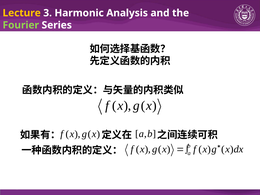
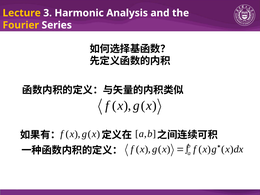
Fourier colour: light green -> yellow (21, 25)
